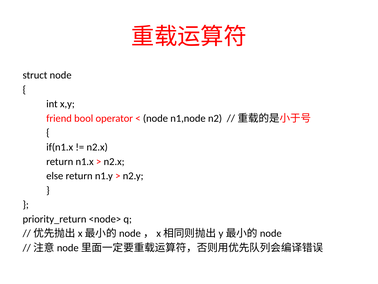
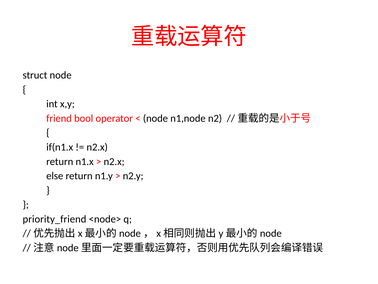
priority_return: priority_return -> priority_friend (54, 219)
